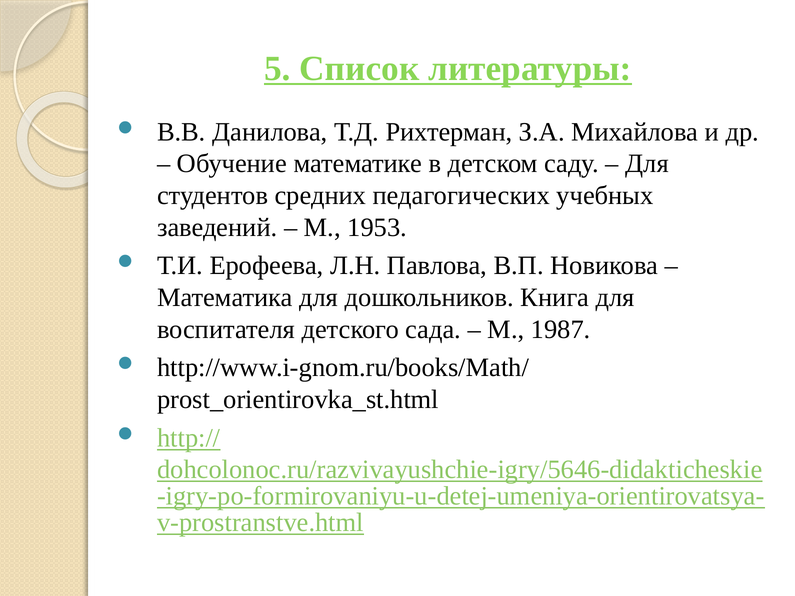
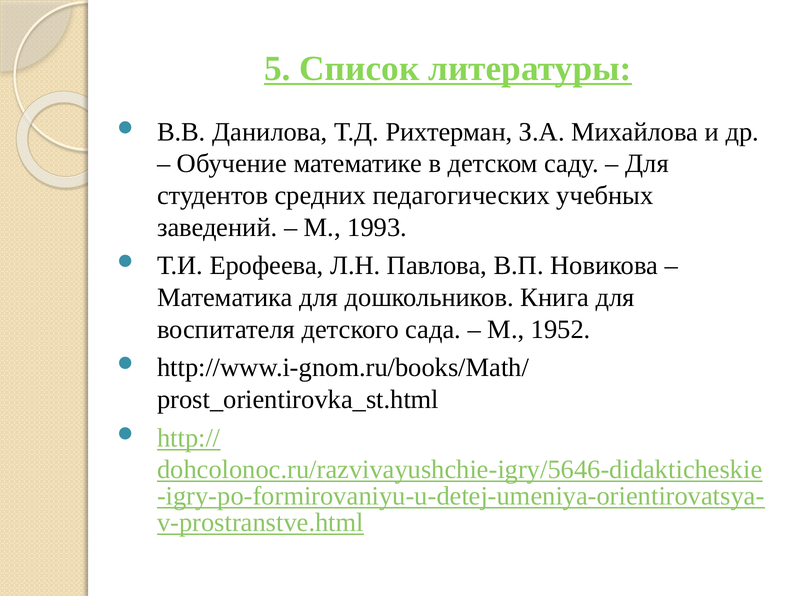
1953: 1953 -> 1993 (377, 227)
1987: 1987 -> 1952 (561, 329)
